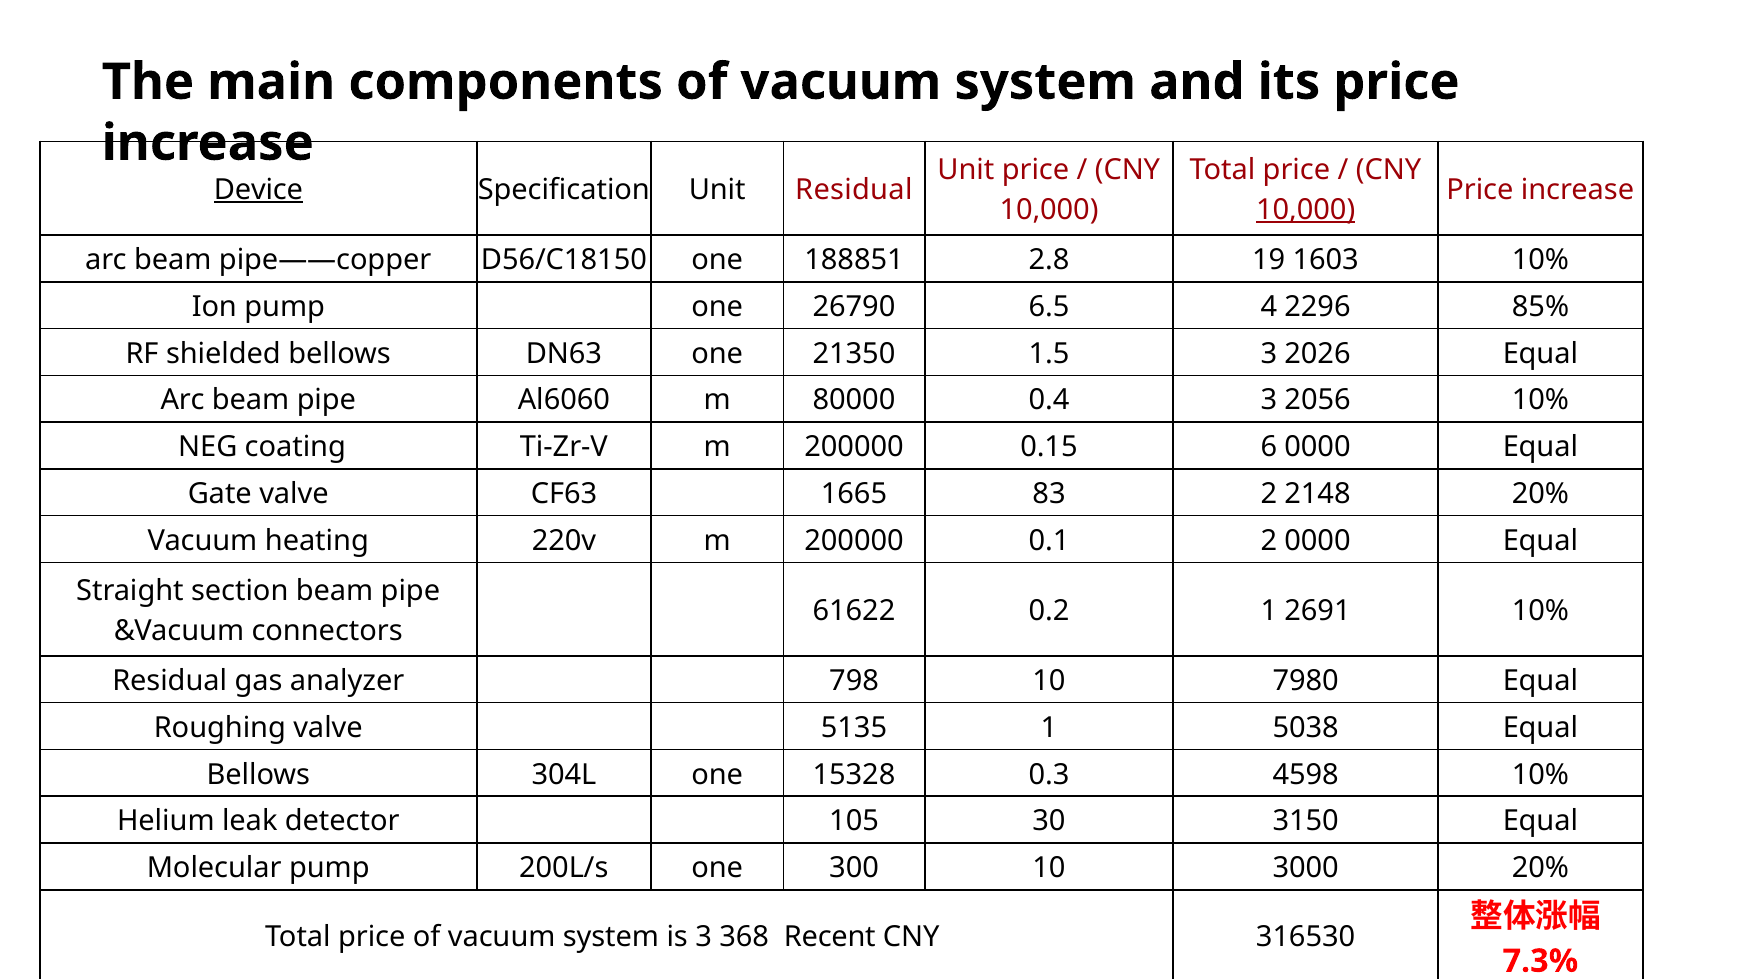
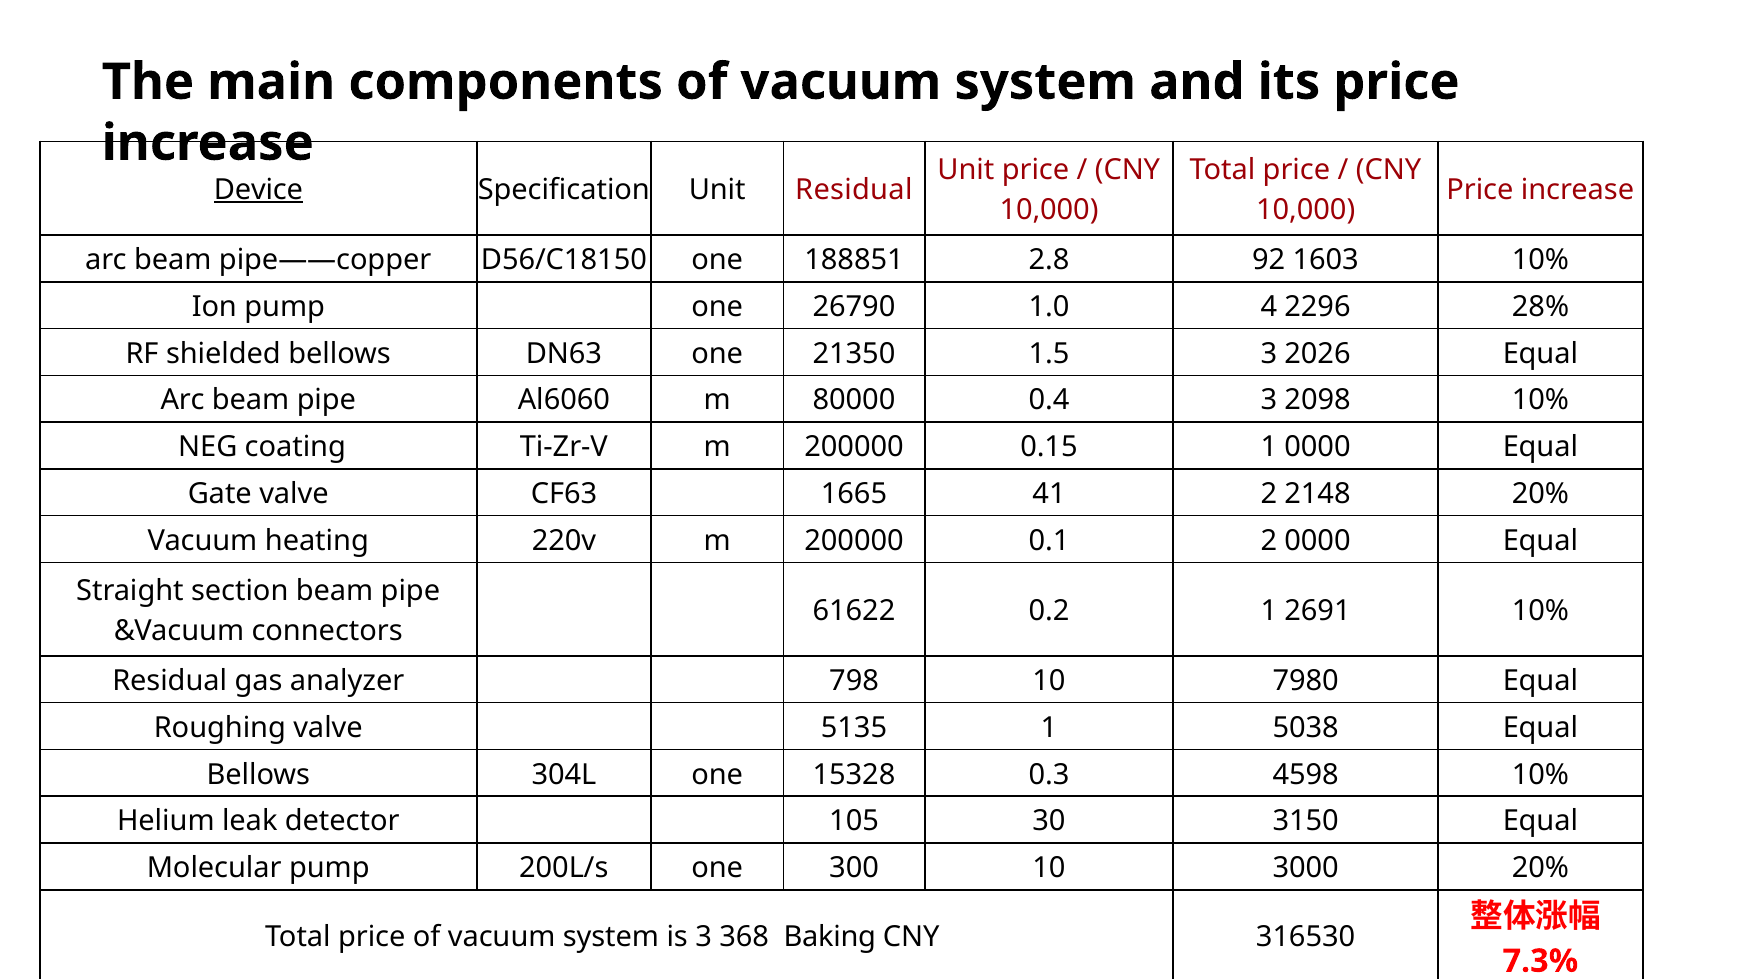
10,000 underline: present -> none (1306, 210)
19: 19 -> 92 (1269, 260)
6.5: 6.5 -> 1.0 (1049, 307)
85%: 85% -> 28% (1541, 307)
2056: 2056 -> 2098 (1318, 400)
0.15 6: 6 -> 1 (1269, 447)
83: 83 -> 41 (1049, 494)
Recent: Recent -> Baking (830, 938)
